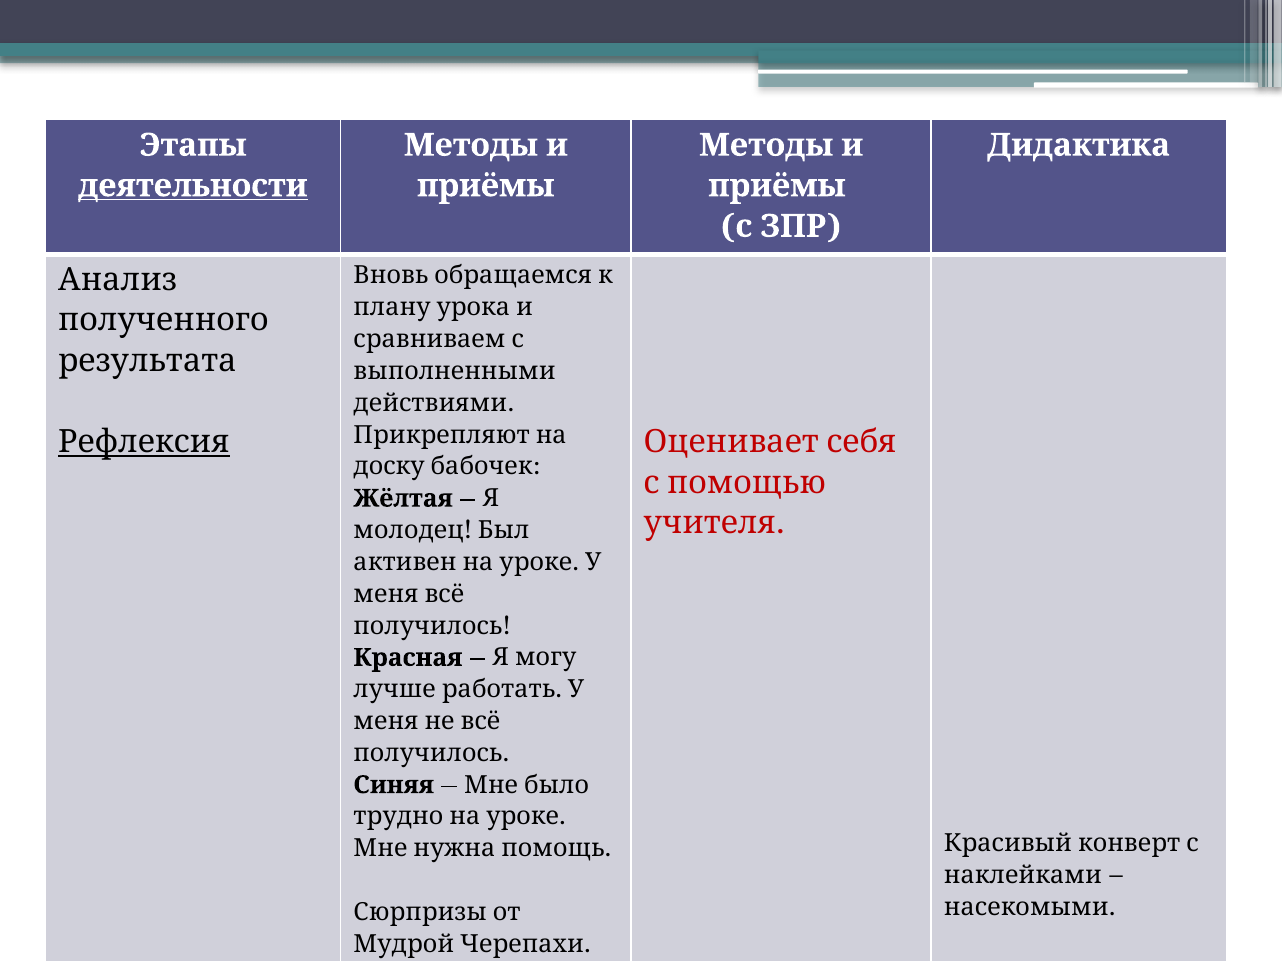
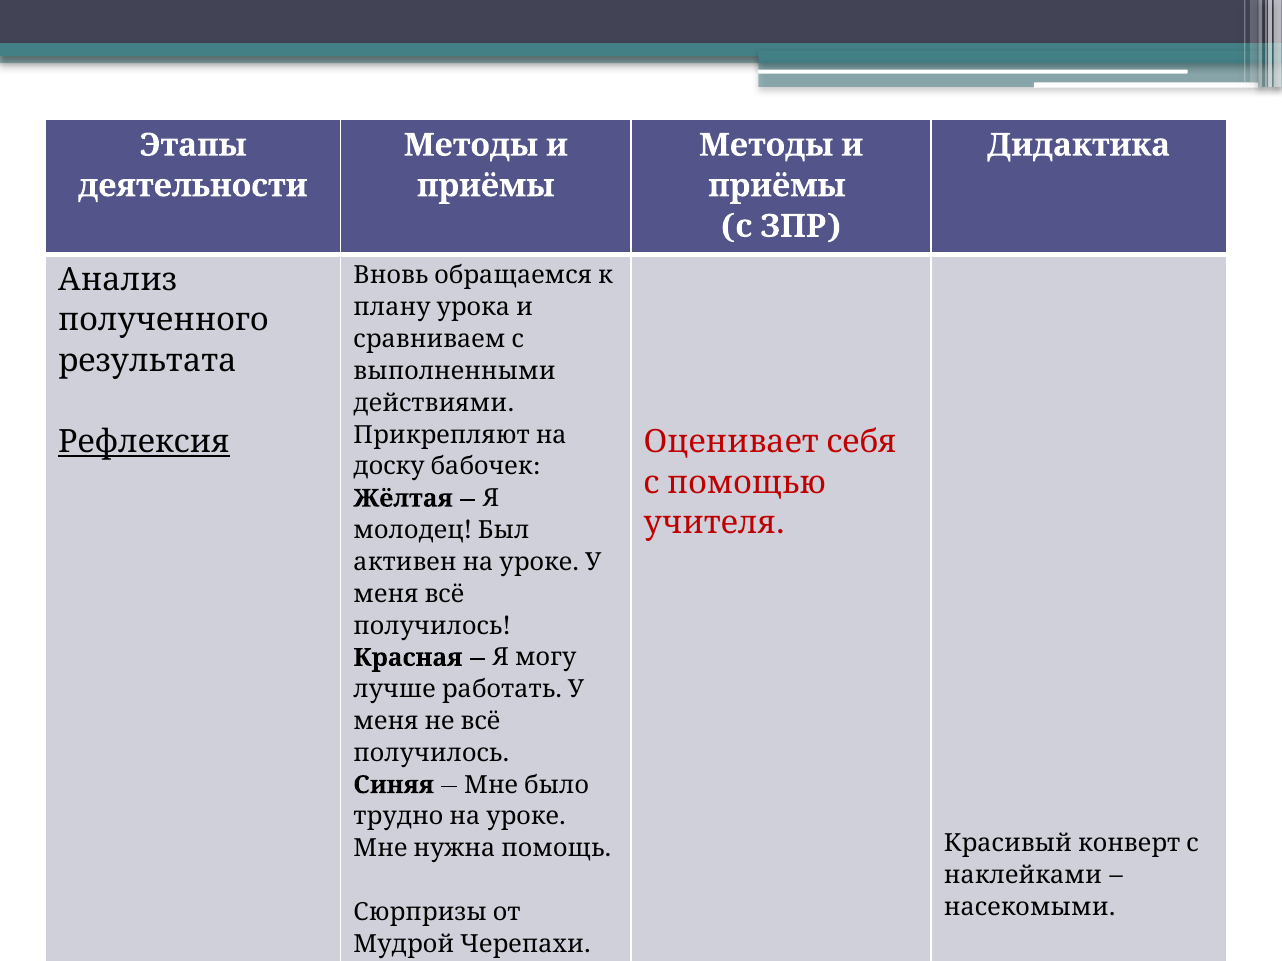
деятельности underline: present -> none (193, 186)
